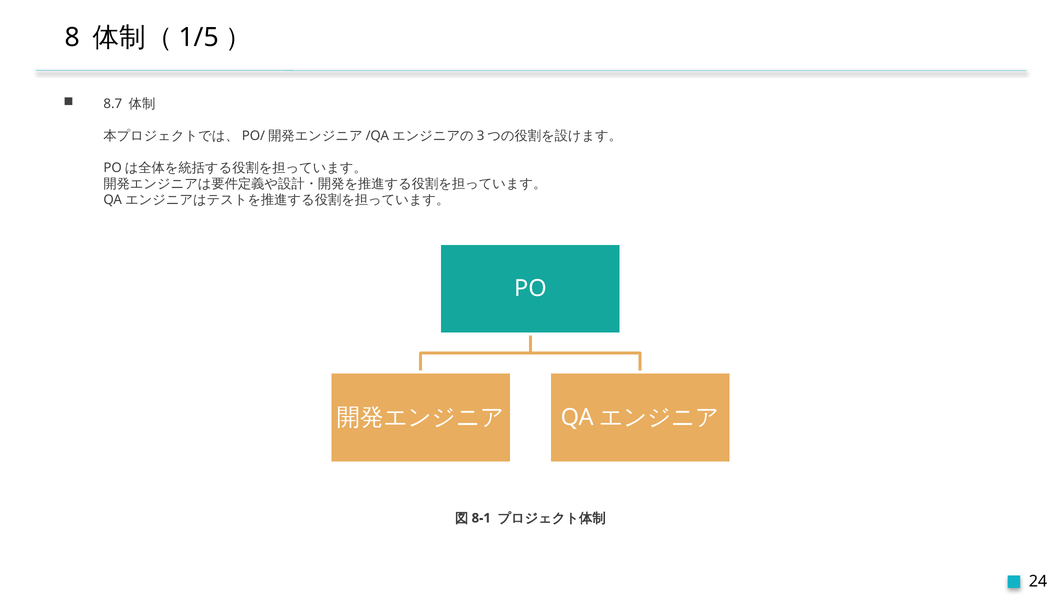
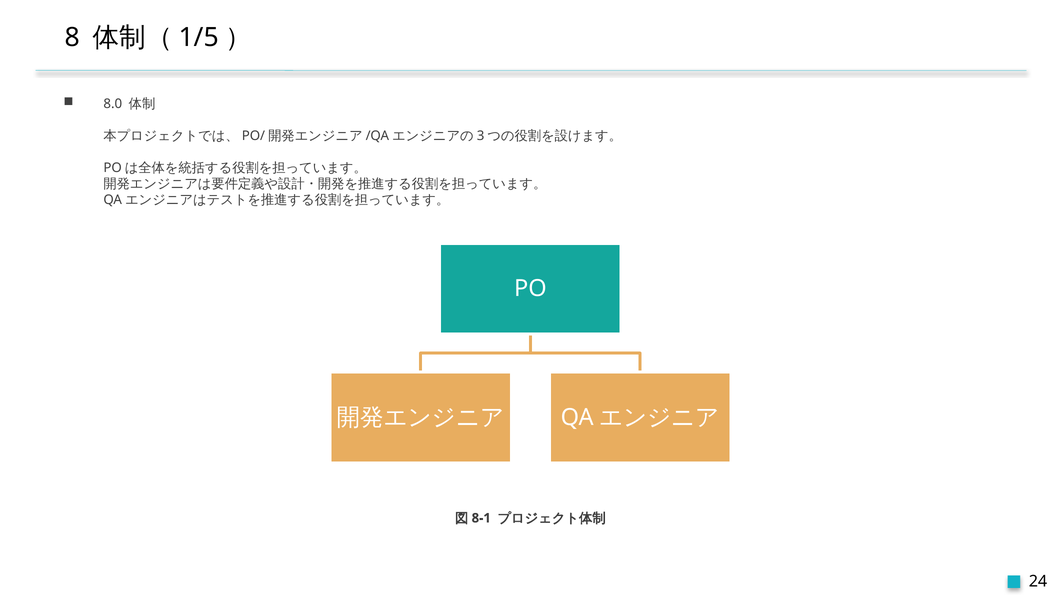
8.7: 8.7 -> 8.0 (113, 104)
